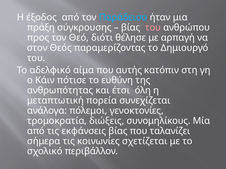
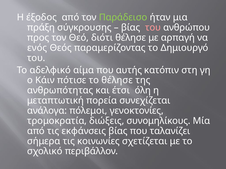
Παράδεισο colour: light blue -> light green (123, 17)
στον: στον -> ενός (37, 48)
το ευθύνη: ευθύνη -> θέλησε (117, 80)
